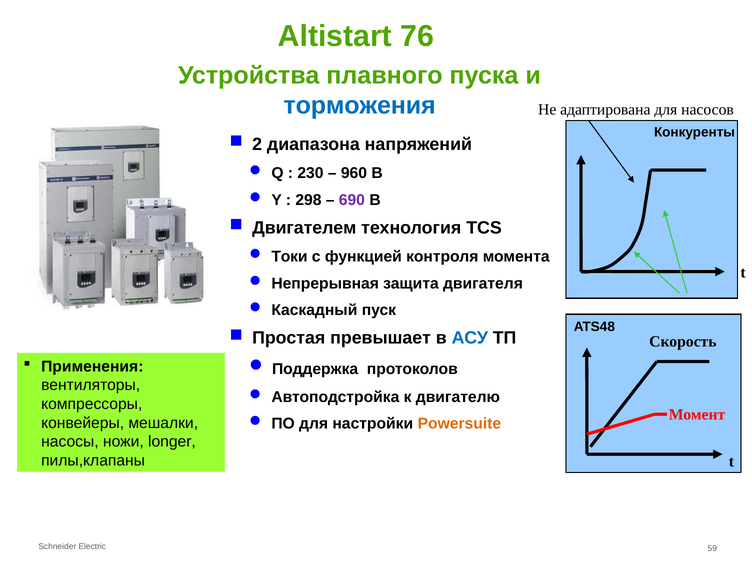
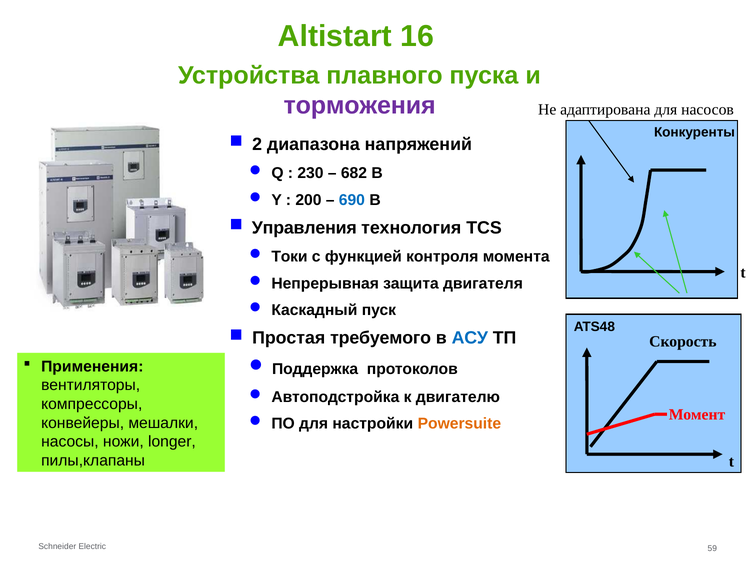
76: 76 -> 16 (417, 36)
торможения colour: blue -> purple (360, 106)
960: 960 -> 682 (354, 173)
298: 298 -> 200 (308, 200)
690 colour: purple -> blue (352, 200)
Двигателем: Двигателем -> Управления (304, 228)
превышает: превышает -> требуемого (381, 338)
